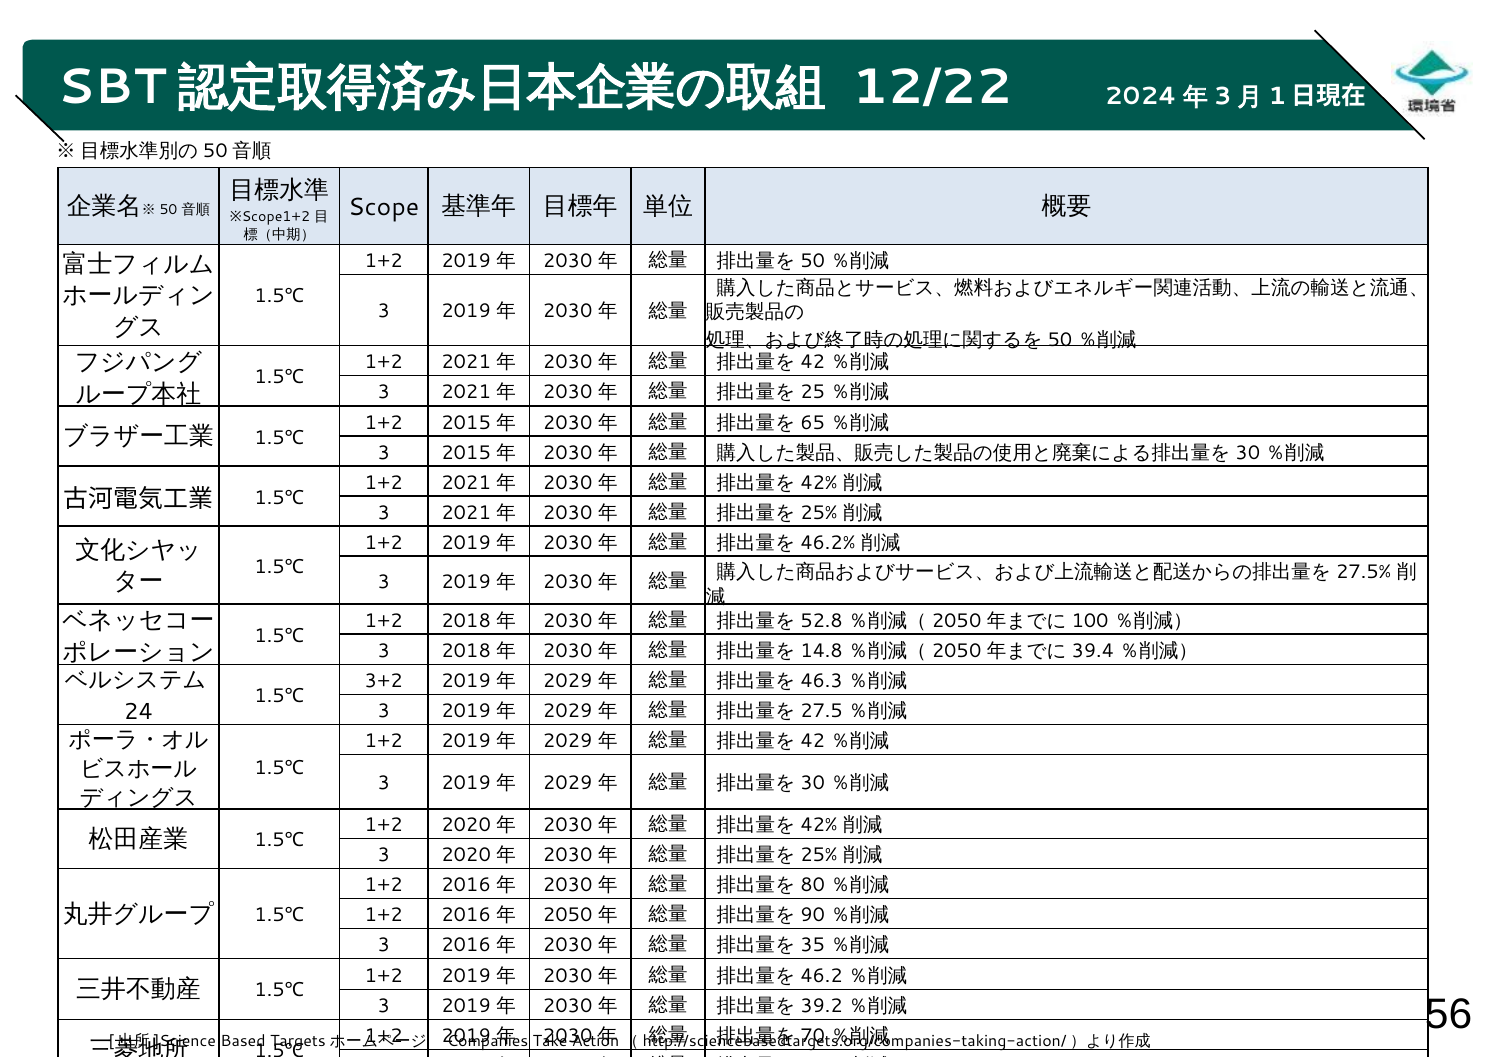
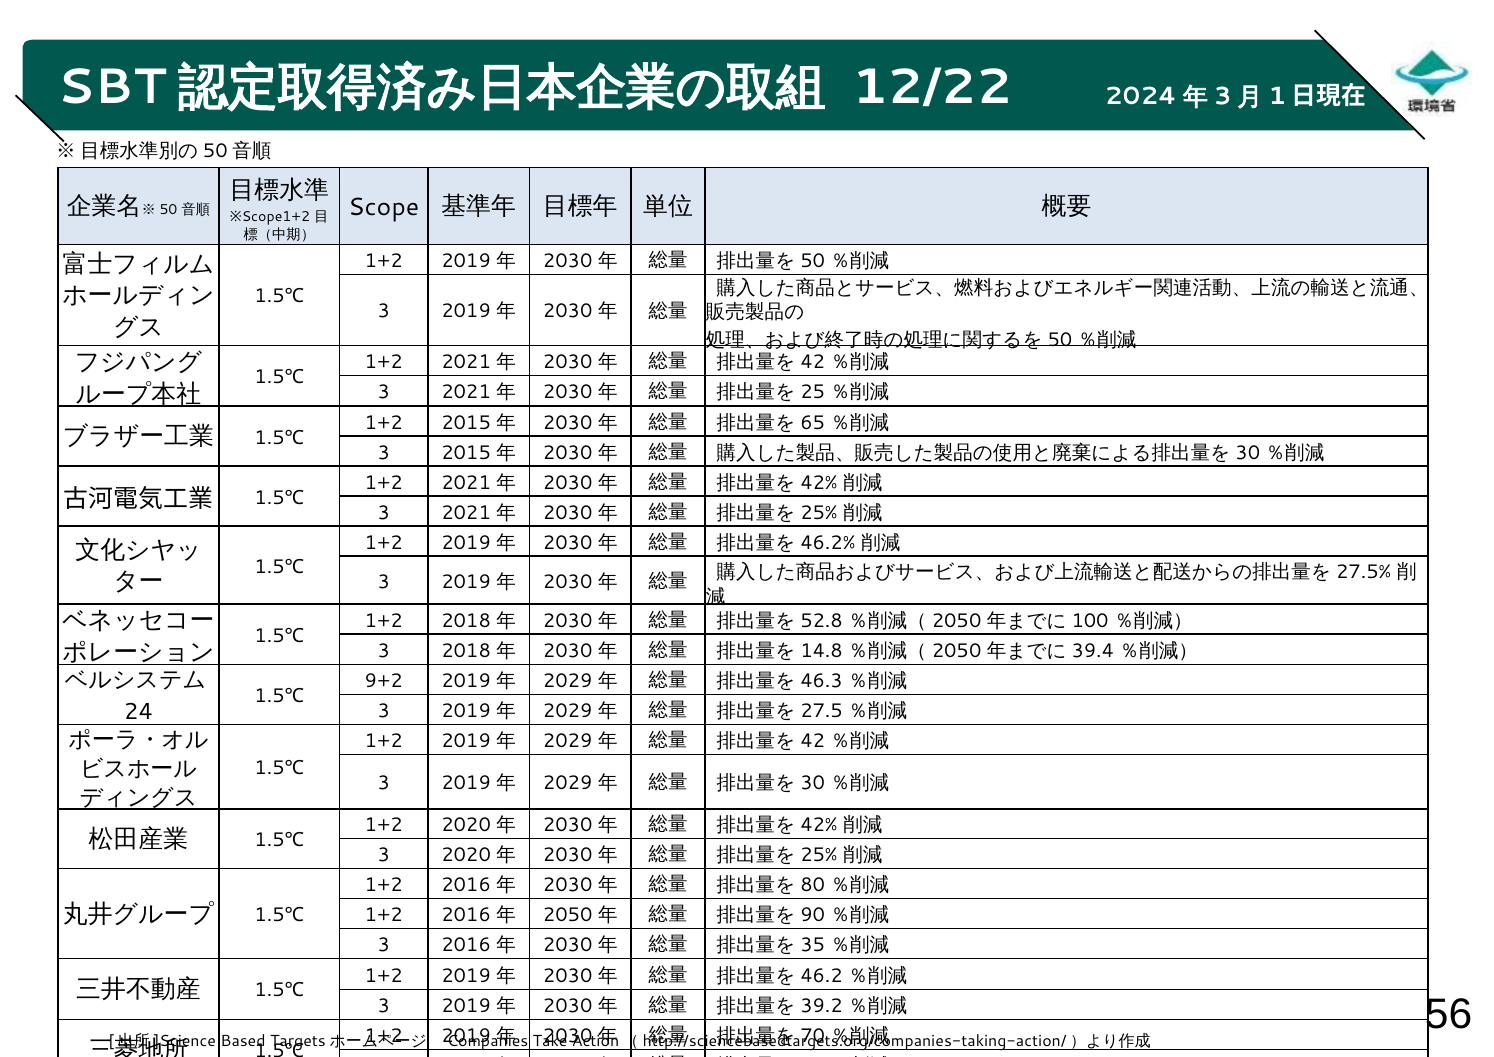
3+2: 3+2 -> 9+2 (384, 681)
